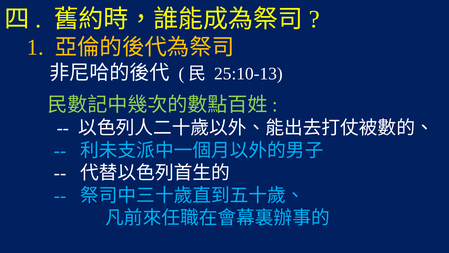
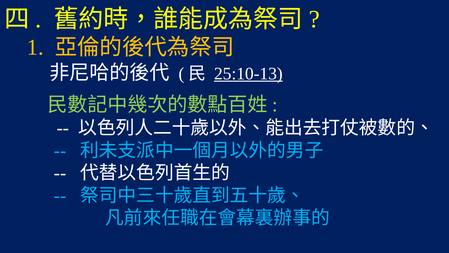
25:10-13 underline: none -> present (248, 73)
